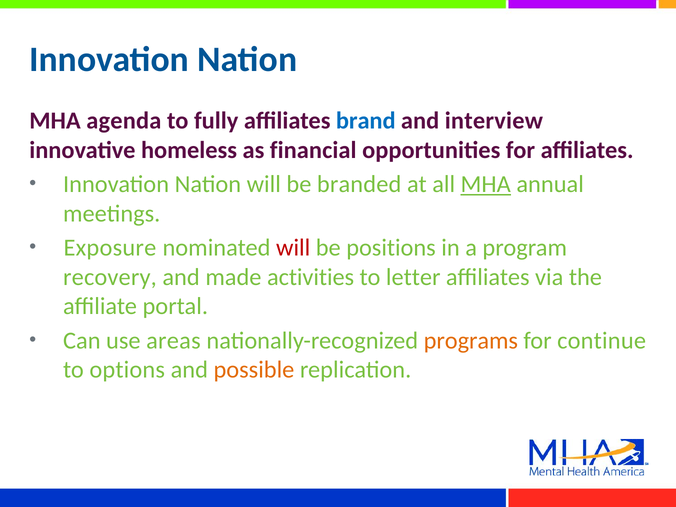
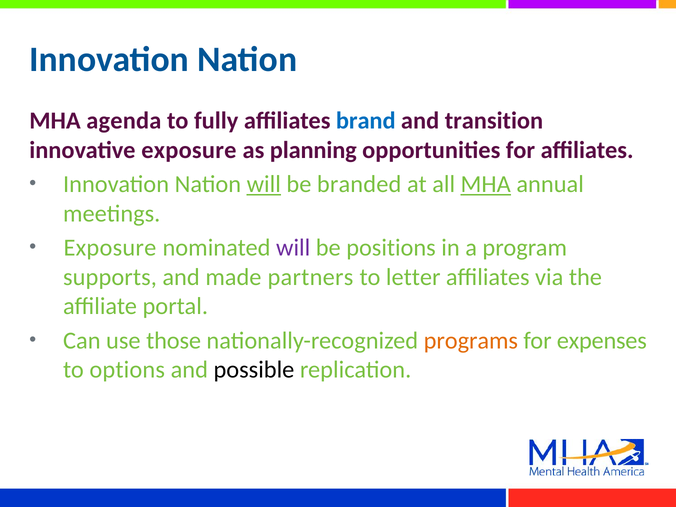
interview: interview -> transition (494, 121)
innovative homeless: homeless -> exposure (189, 150)
financial: financial -> planning (313, 150)
will underline: none -> present (264, 184)
will colour: red -> purple (293, 248)
recovery: recovery -> supports (110, 277)
activities: activities -> partners (310, 277)
areas: areas -> those (174, 340)
continue: continue -> expenses (602, 340)
possible colour: orange -> black (254, 370)
